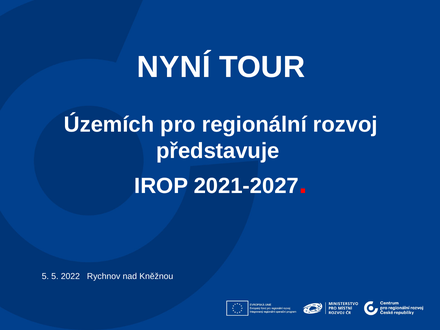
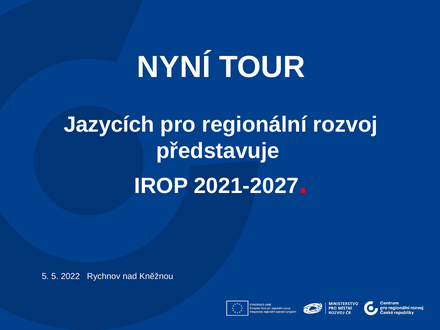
Územích: Územích -> Jazycích (109, 125)
